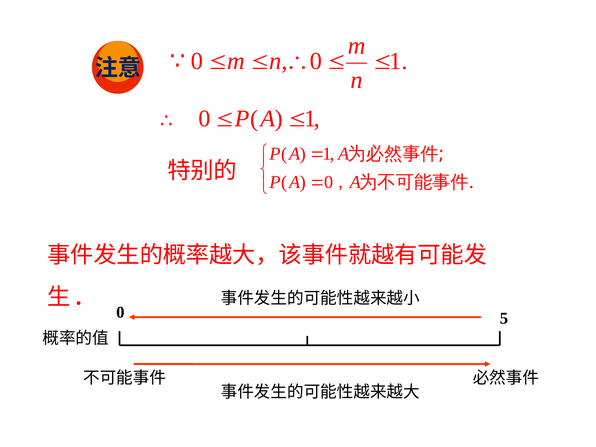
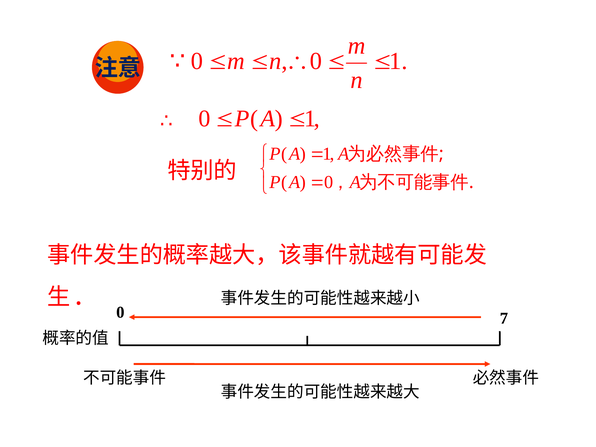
5: 5 -> 7 (504, 318)
